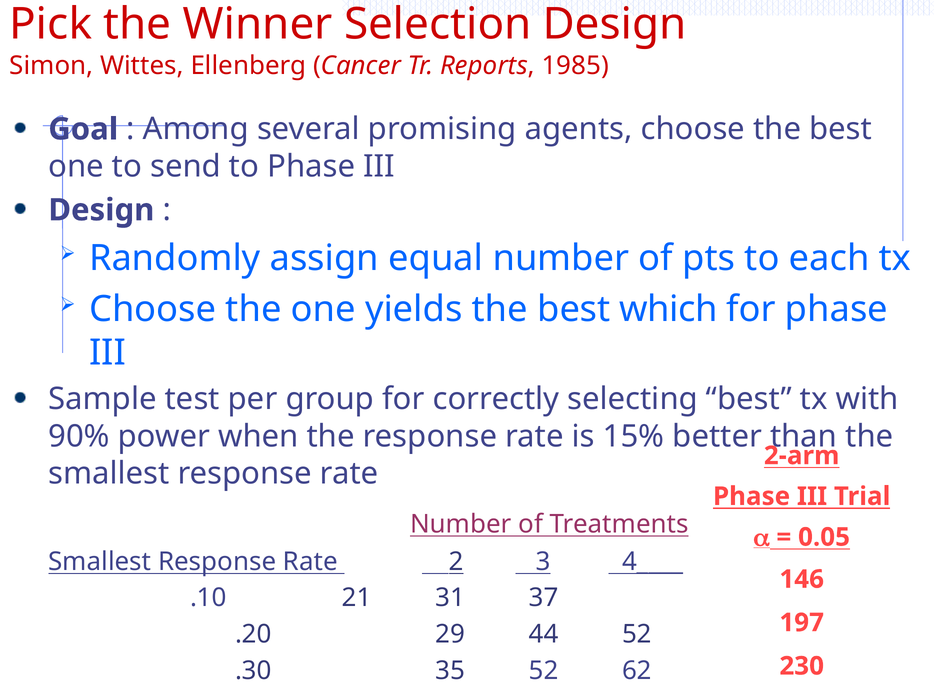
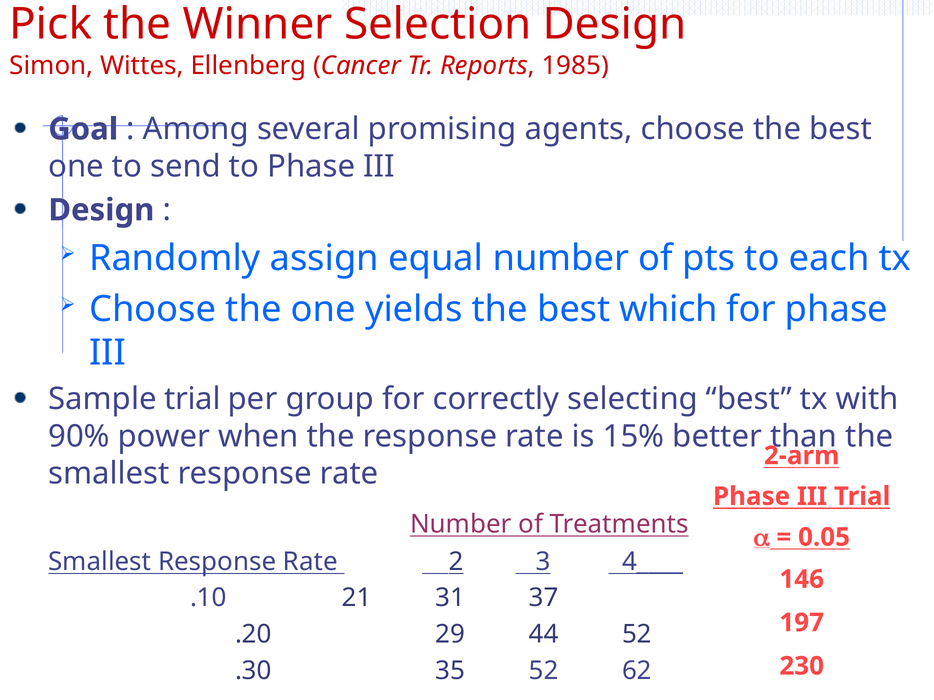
Sample test: test -> trial (192, 399)
